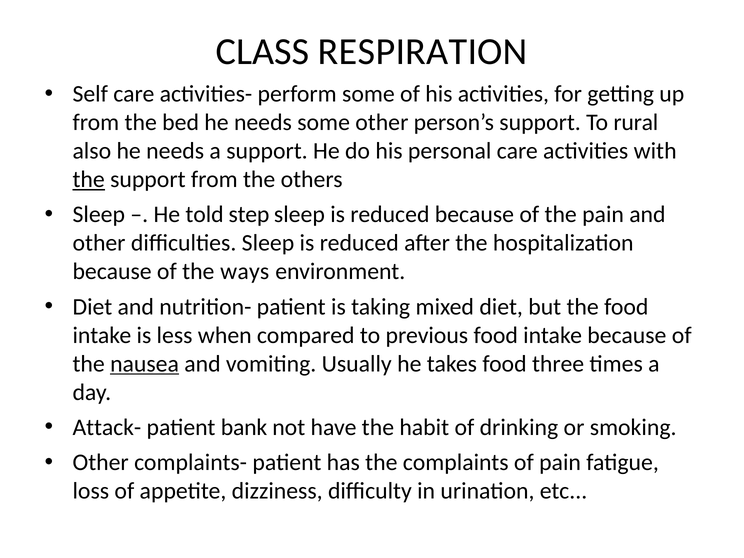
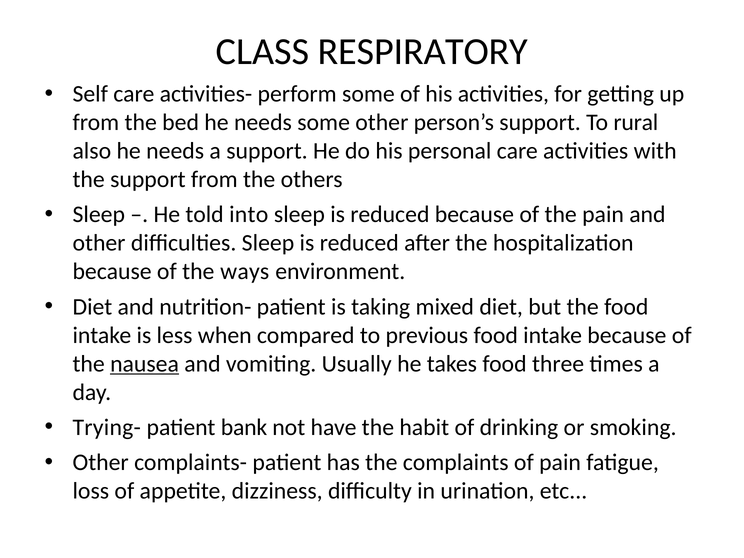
RESPIRATION: RESPIRATION -> RESPIRATORY (423, 52)
the underline: present -> none (89, 180)
step: step -> into (249, 215)
Attack-: Attack- -> Trying- (107, 427)
